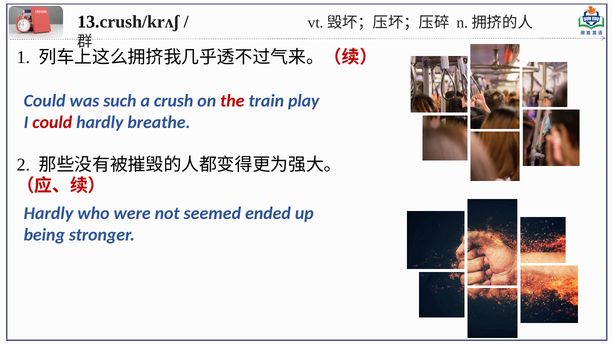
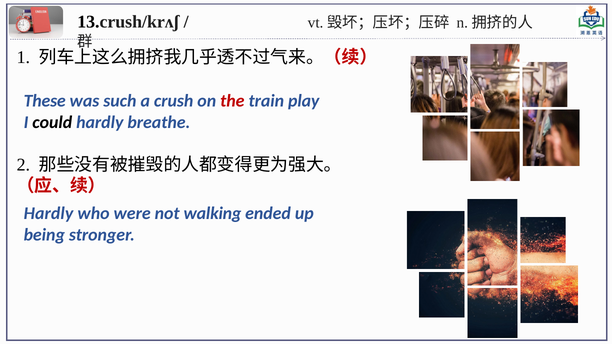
Could: Could -> These (45, 101)
could colour: red -> black (52, 123)
seemed: seemed -> walking (212, 214)
